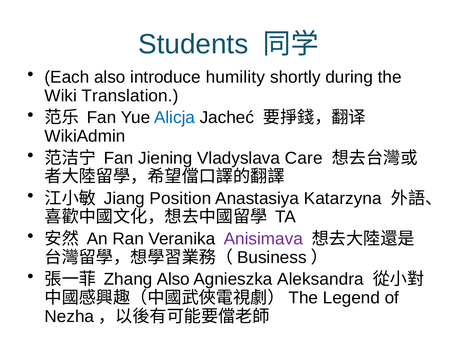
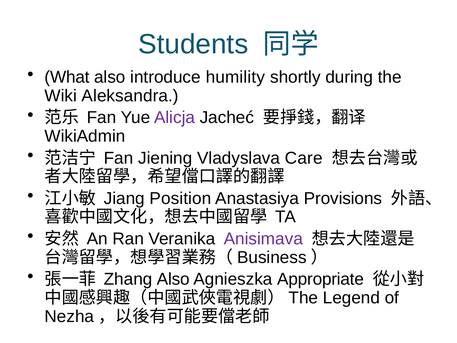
Each: Each -> What (67, 77)
Translation: Translation -> Aleksandra (130, 96)
Alicja colour: blue -> purple (175, 118)
Katarzyna: Katarzyna -> Provisions (343, 198)
Aleksandra: Aleksandra -> Appropriate (321, 279)
